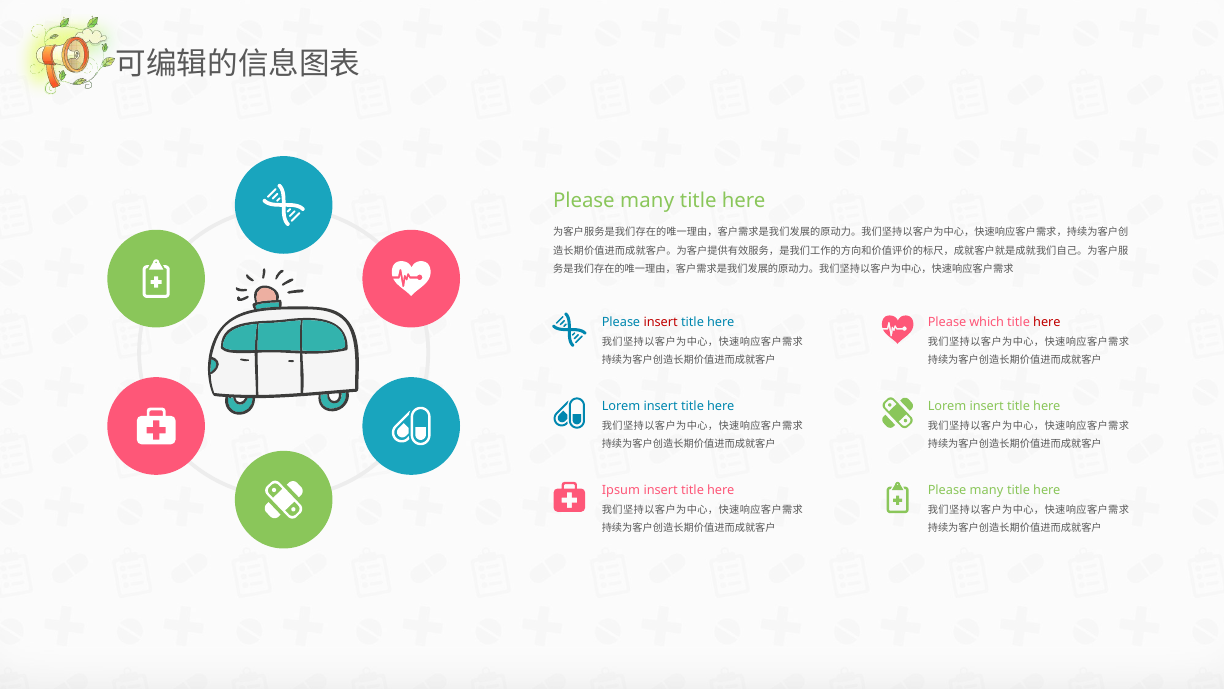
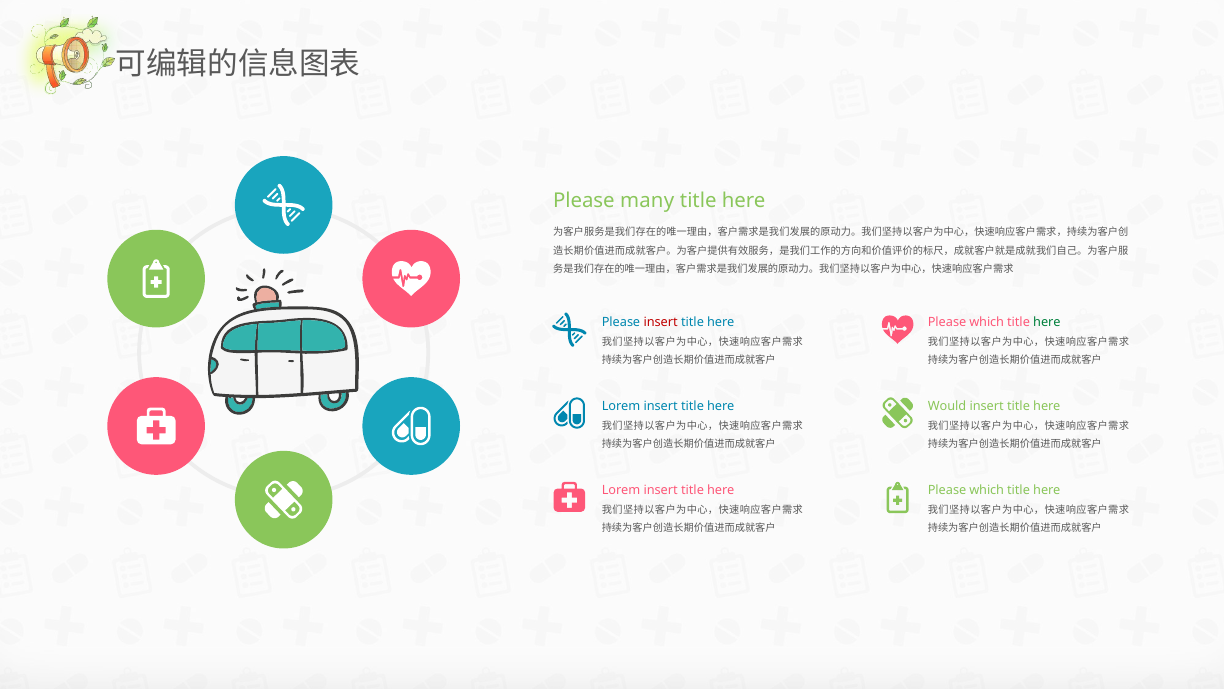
here colour: red -> green (1047, 322)
Lorem: Lorem -> Would (947, 406)
Ipsum: Ipsum -> Lorem (621, 490)
many: many -> which (987, 490)
